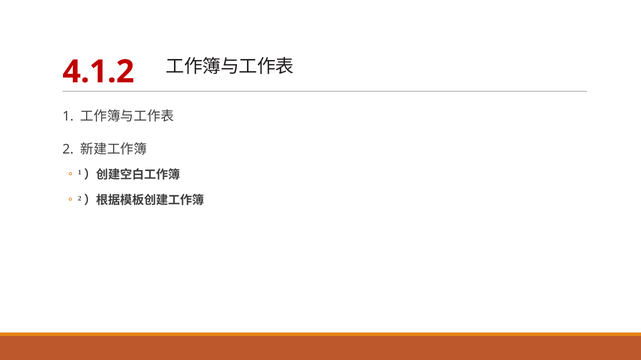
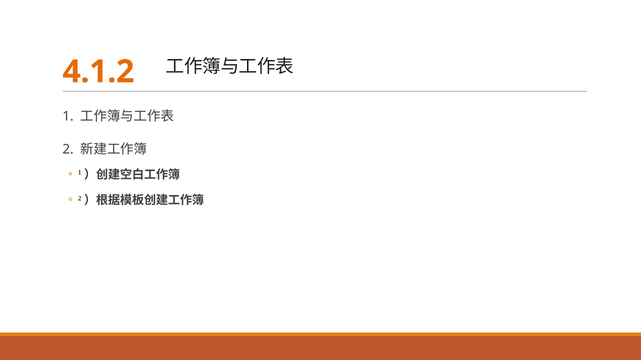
4.1.2 colour: red -> orange (98, 72)
